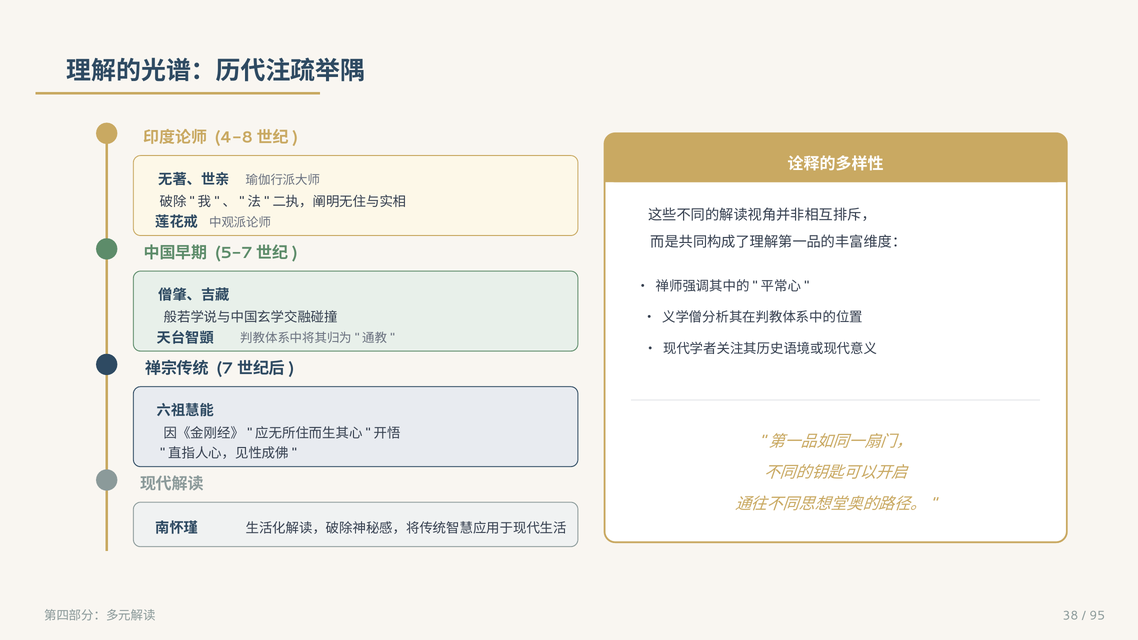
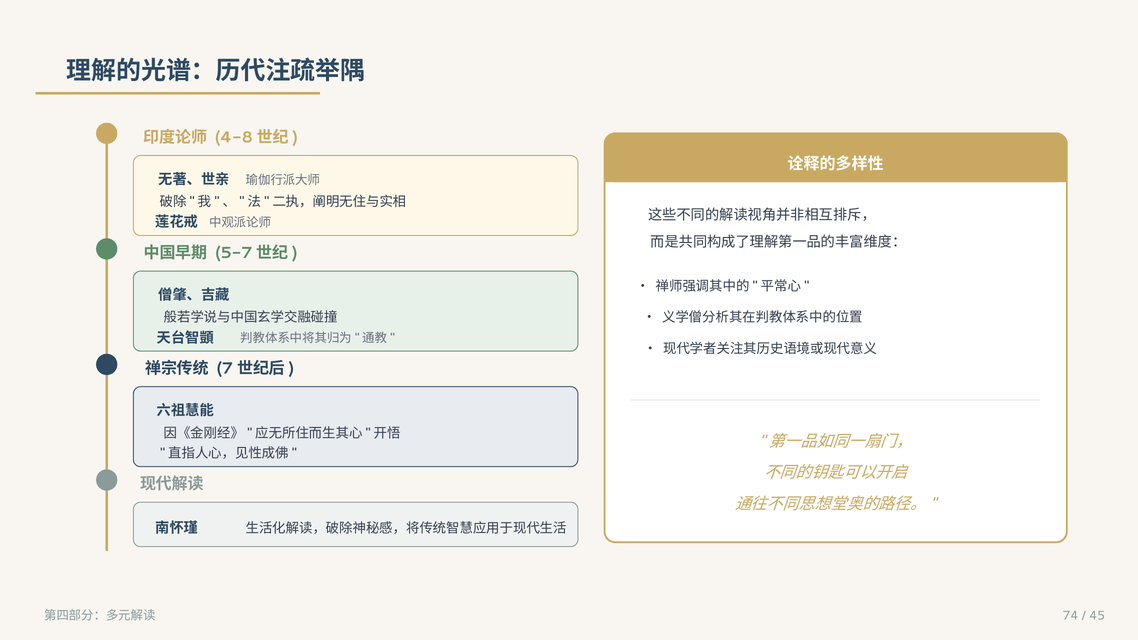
38: 38 -> 74 (1070, 616)
95: 95 -> 45 (1097, 616)
